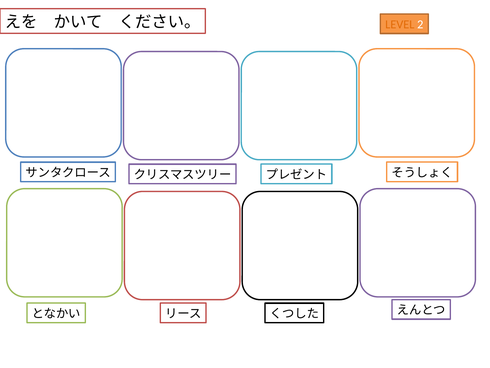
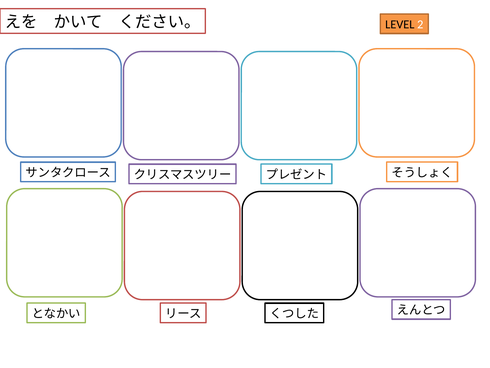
LEVEL colour: orange -> black (400, 25)
